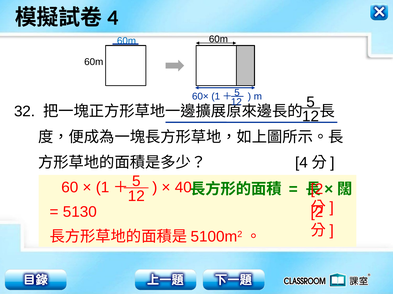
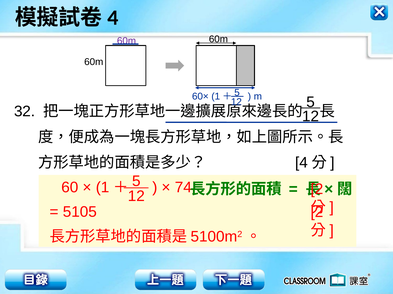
60m colour: blue -> purple (127, 41)
40: 40 -> 74 (183, 188)
5130: 5130 -> 5105 (80, 212)
